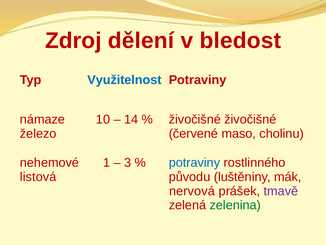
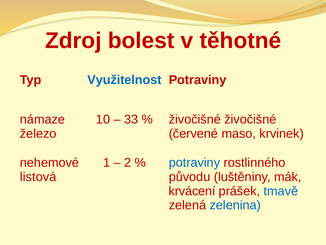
dělení: dělení -> bolest (141, 40)
bledost: bledost -> těhotné (240, 40)
14: 14 -> 33 (131, 119)
cholinu: cholinu -> krvinek (282, 133)
3: 3 -> 2 (128, 162)
nervová: nervová -> krvácení (192, 191)
tmavě colour: purple -> blue (281, 191)
zelenina colour: green -> blue (235, 205)
